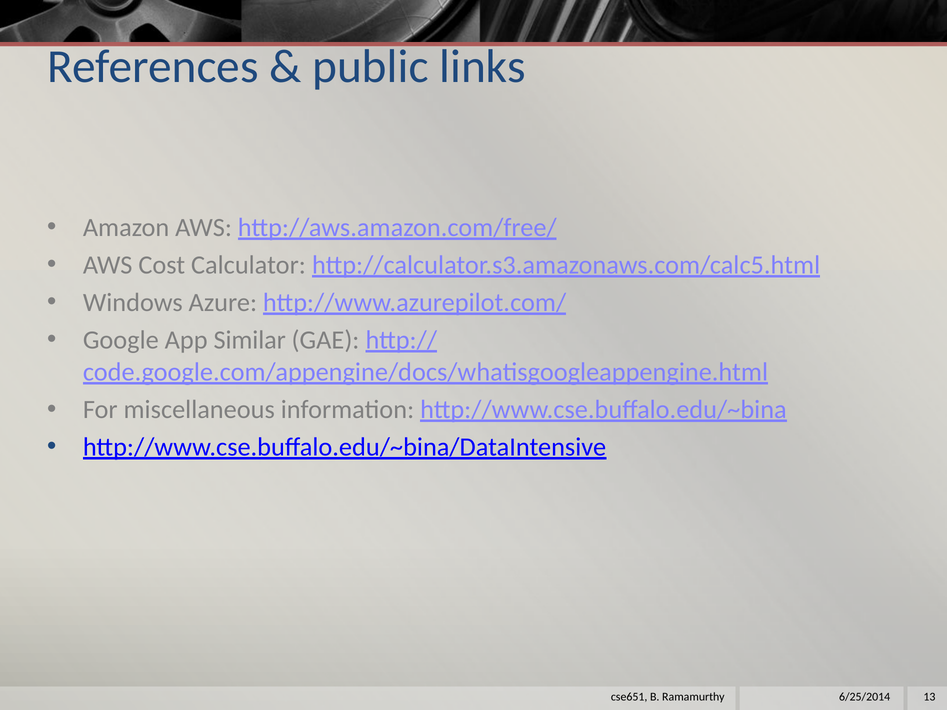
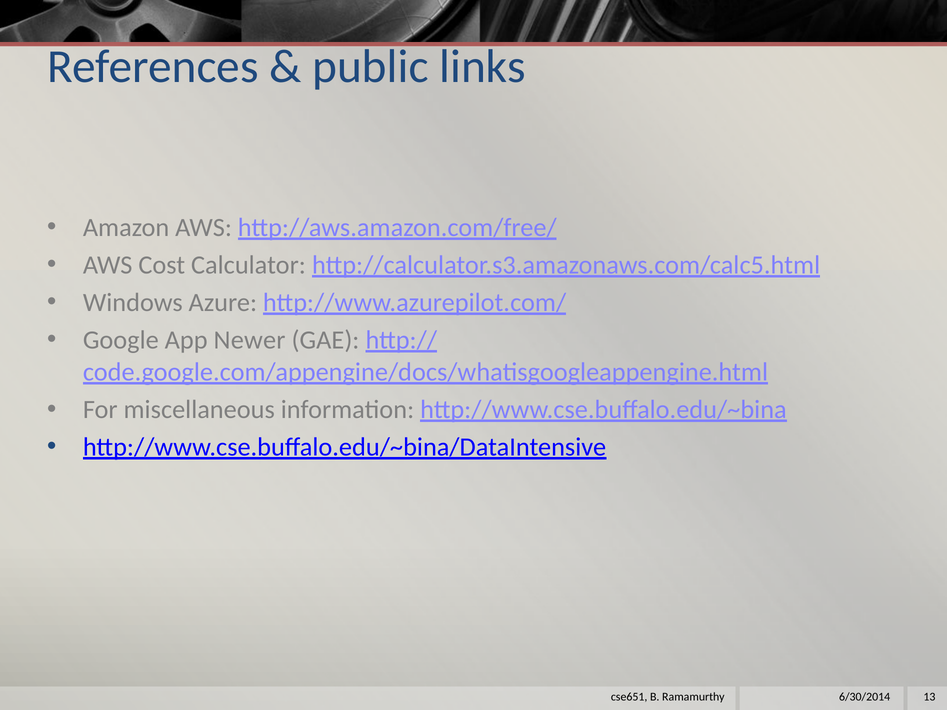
Similar: Similar -> Newer (250, 340)
6/25/2014: 6/25/2014 -> 6/30/2014 (865, 697)
